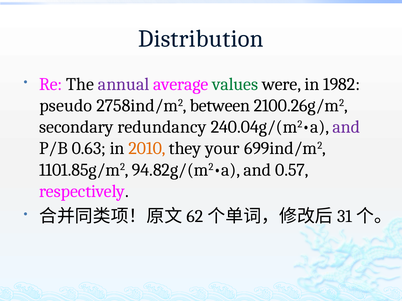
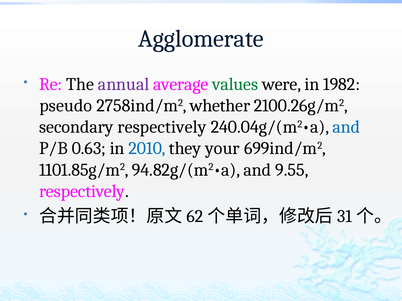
Distribution: Distribution -> Agglomerate (201, 39)
between: between -> whether (220, 106)
secondary redundancy: redundancy -> respectively (162, 127)
and colour: purple -> blue (346, 127)
2010 colour: orange -> blue (147, 149)
0.57: 0.57 -> 9.55 (292, 170)
